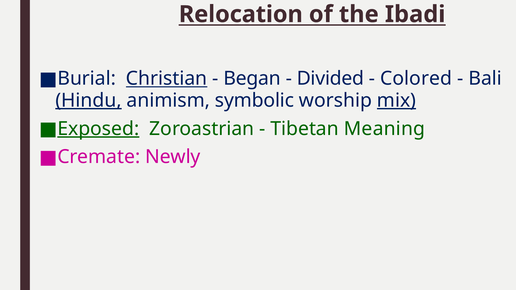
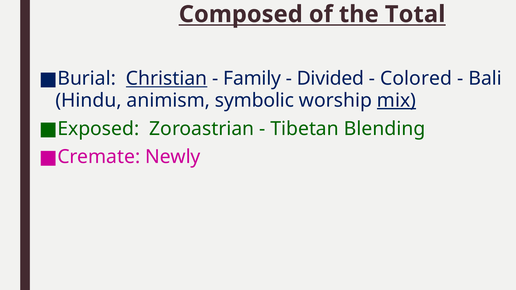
Relocation: Relocation -> Composed (241, 14)
Ibadi: Ibadi -> Total (415, 14)
Began: Began -> Family (252, 79)
Hindu underline: present -> none (88, 100)
Exposed underline: present -> none (98, 129)
Meaning: Meaning -> Blending (385, 129)
